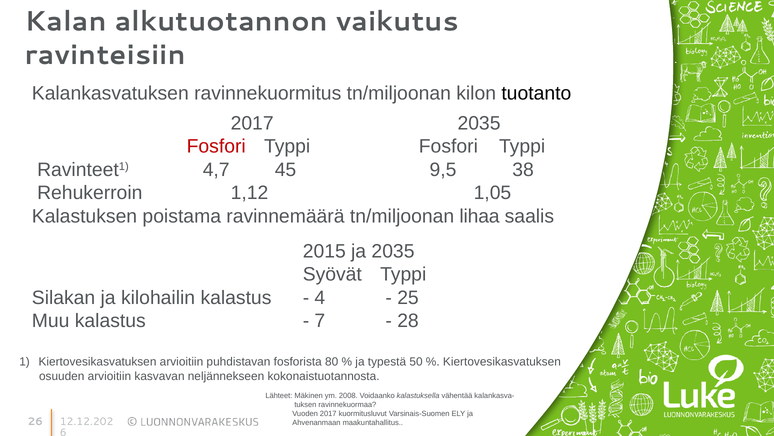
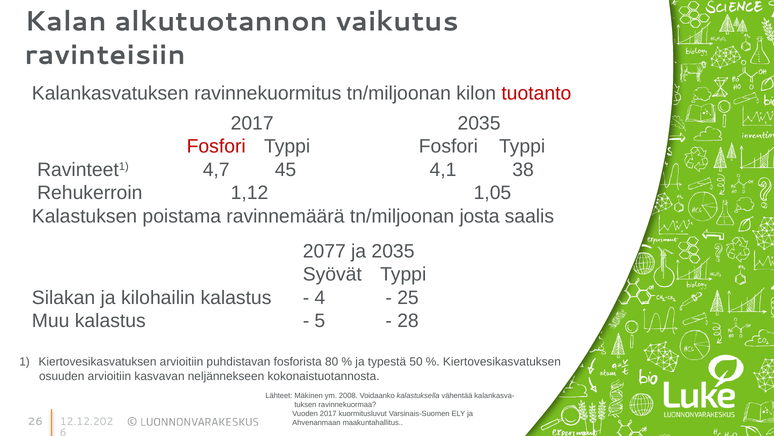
tuotanto colour: black -> red (536, 93)
9,5: 9,5 -> 4,1 (443, 170)
lihaa: lihaa -> josta (480, 216)
2015: 2015 -> 2077 (324, 251)
7: 7 -> 5 (320, 320)
